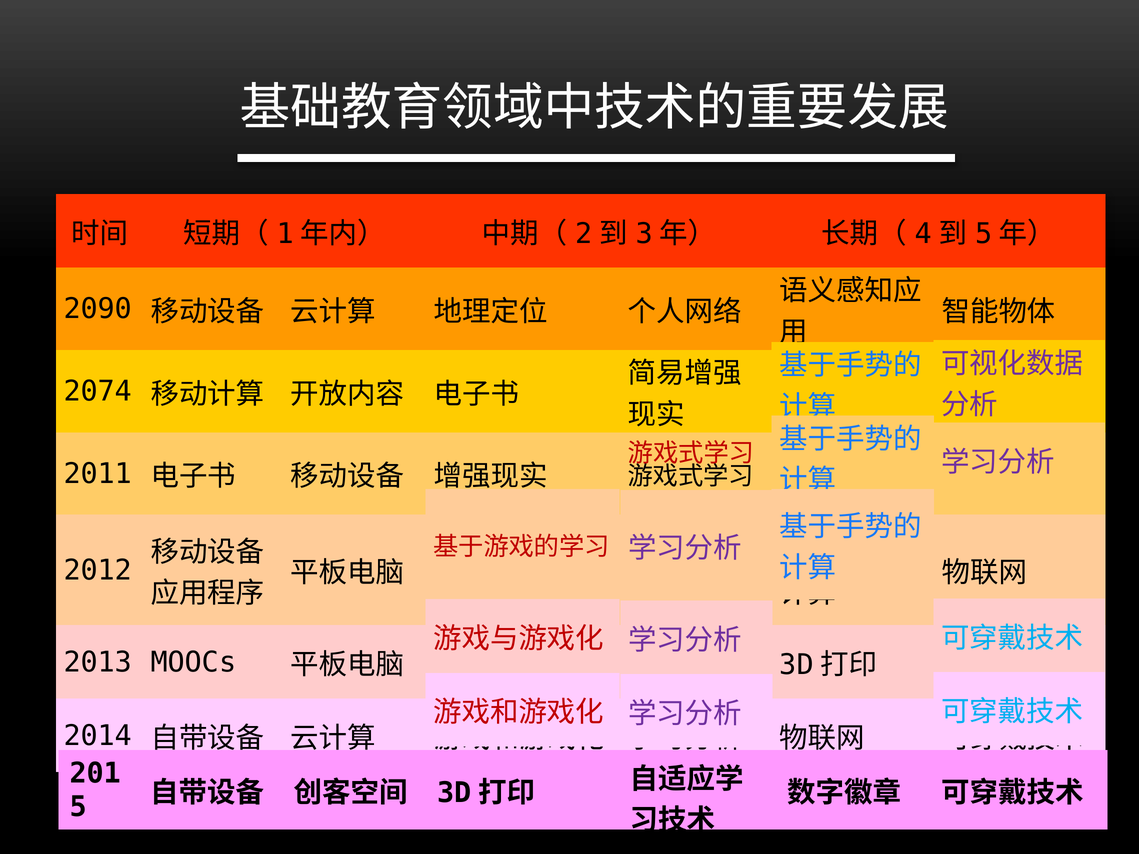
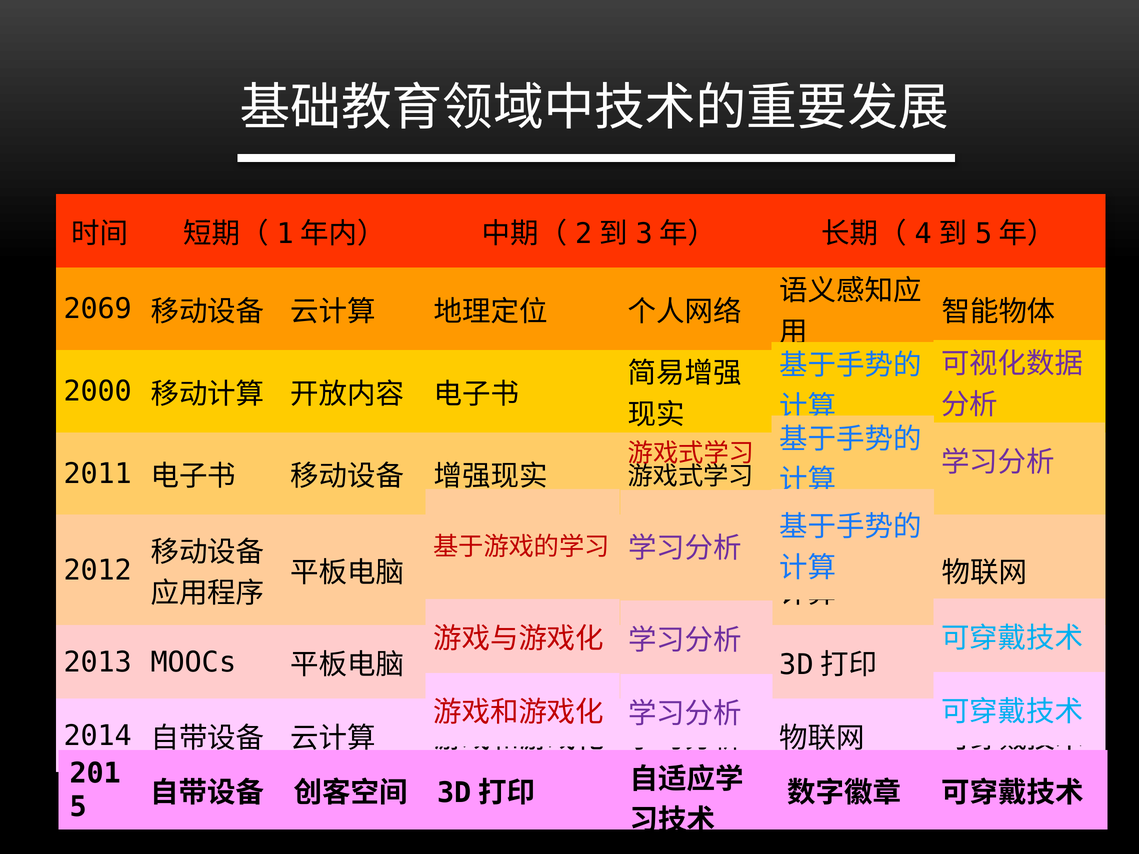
2090: 2090 -> 2069 (98, 309)
2074: 2074 -> 2000 (98, 392)
